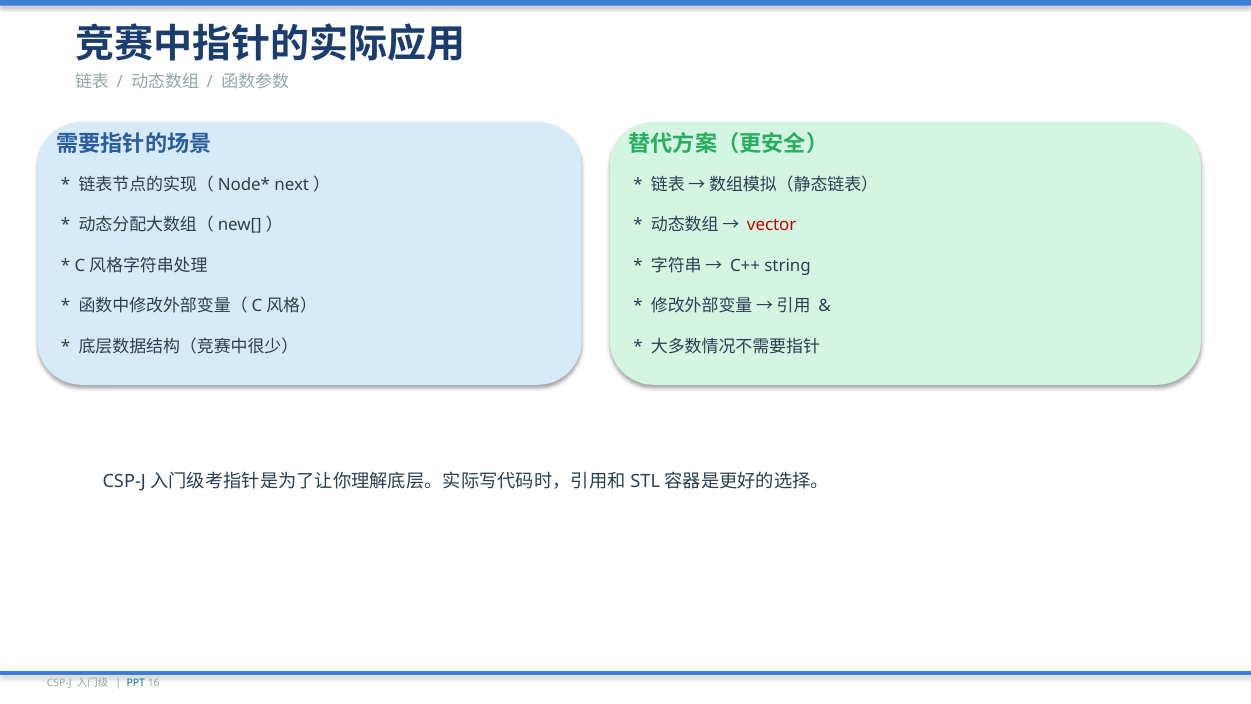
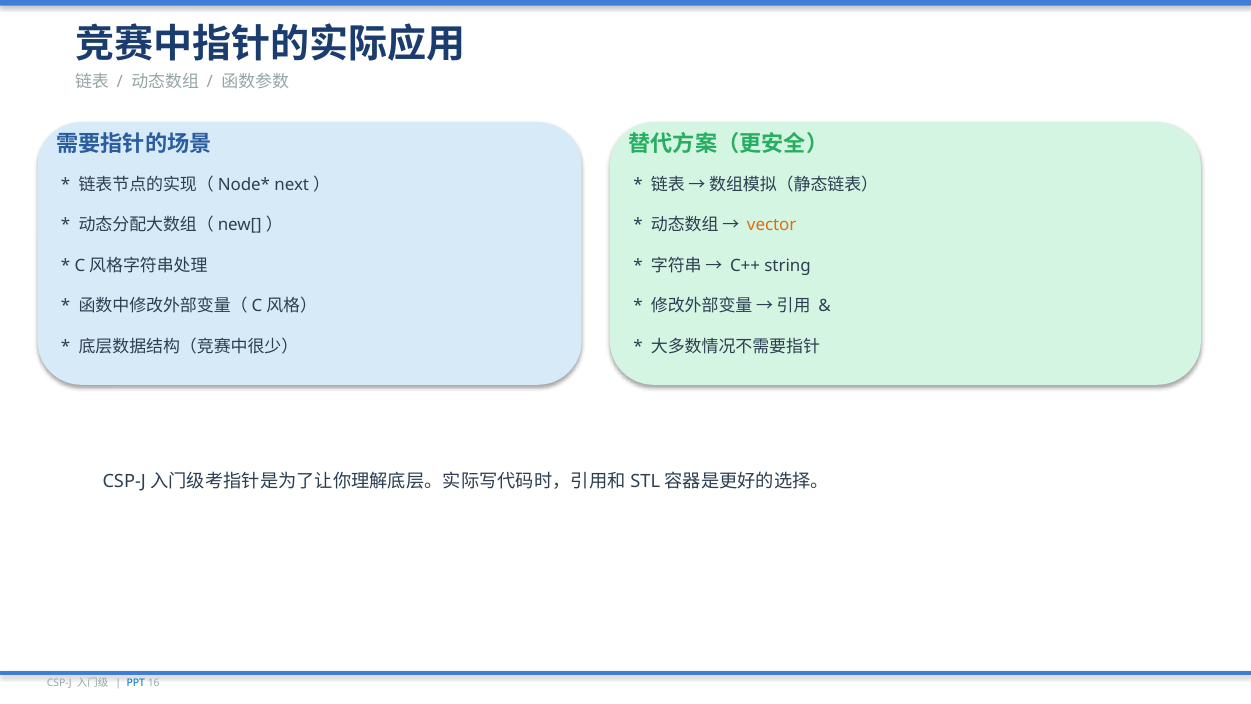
vector colour: red -> orange (772, 225)
